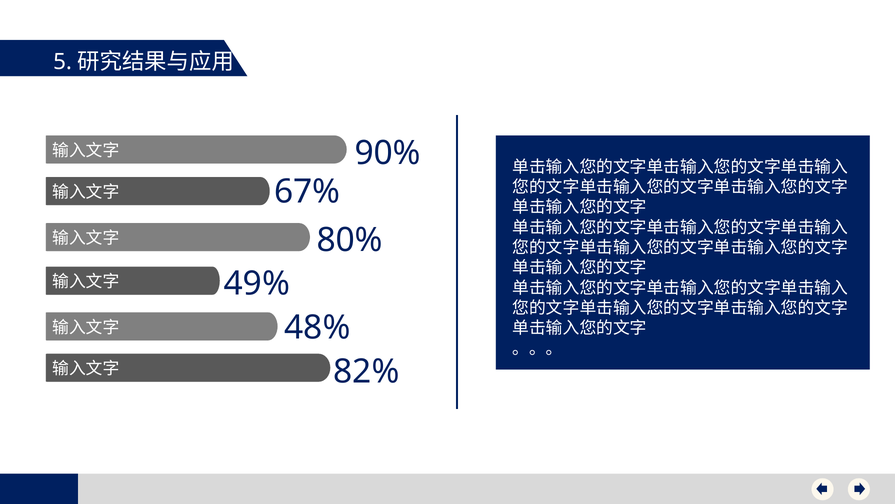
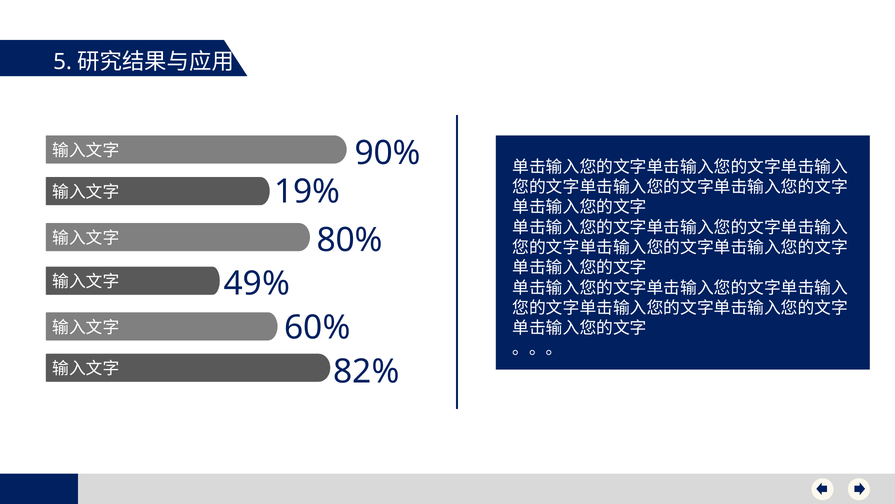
67%: 67% -> 19% (307, 191)
48%: 48% -> 60% (317, 327)
